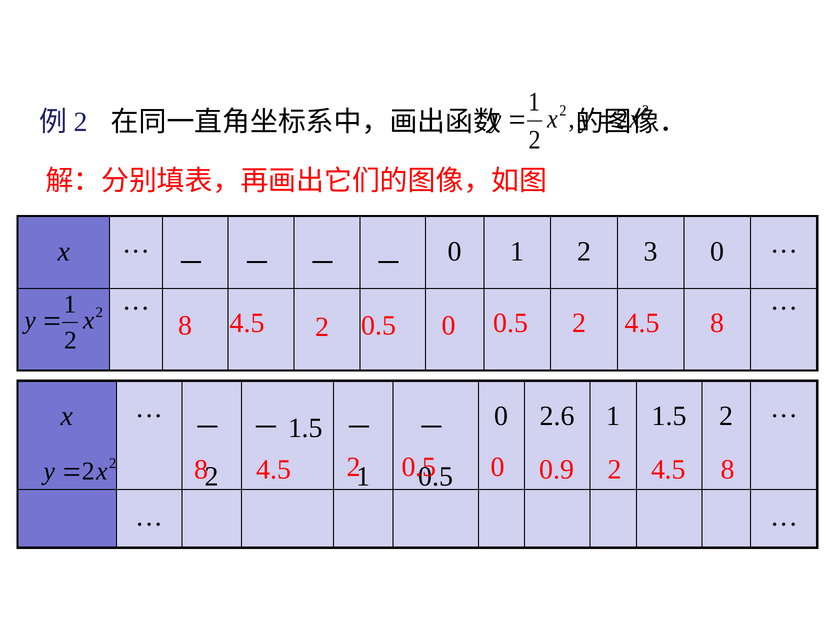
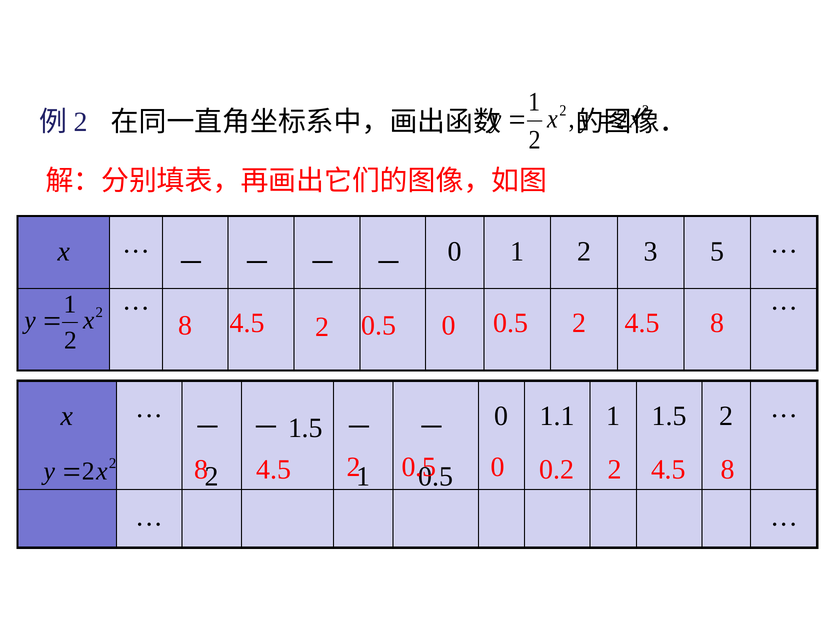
3 0: 0 -> 5 (717, 251)
2.6: 2.6 -> 1.1 (557, 416)
0.9: 0.9 -> 0.2 (557, 470)
